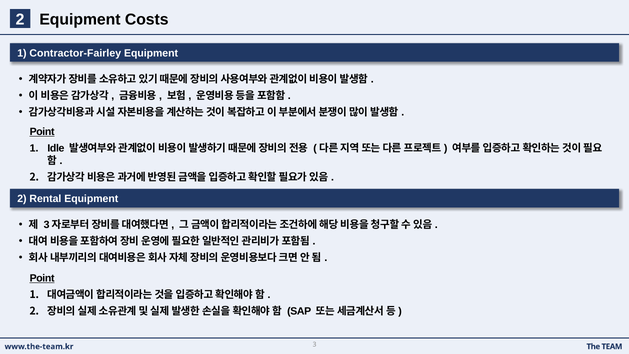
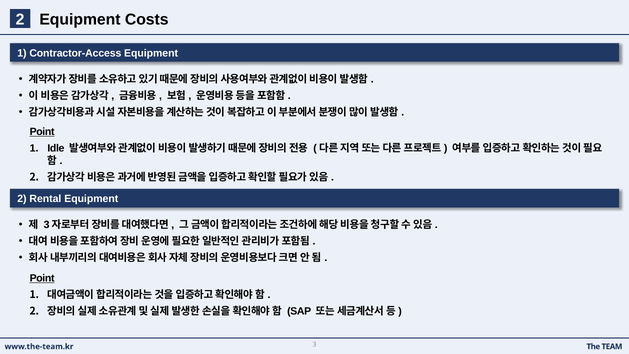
Contractor-Fairley: Contractor-Fairley -> Contractor-Access (75, 53)
